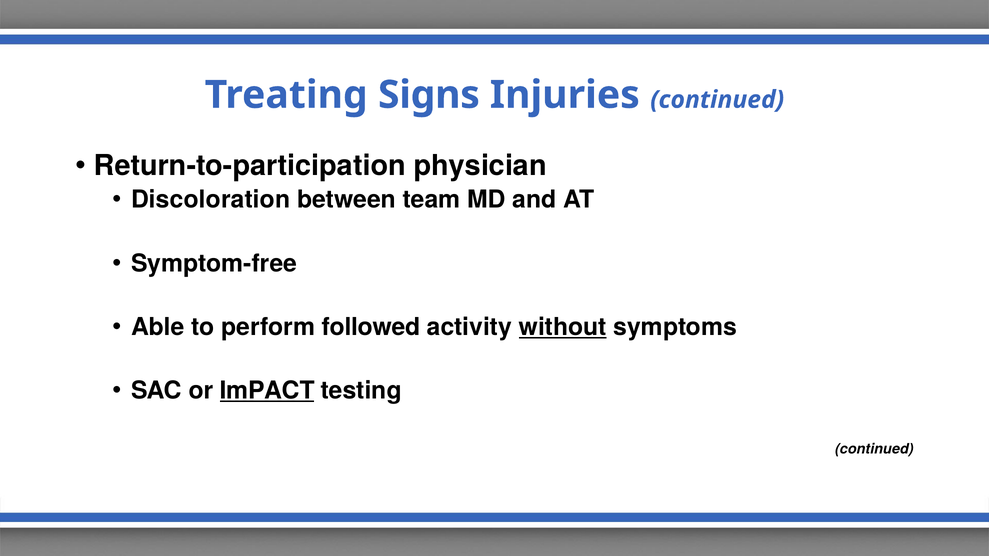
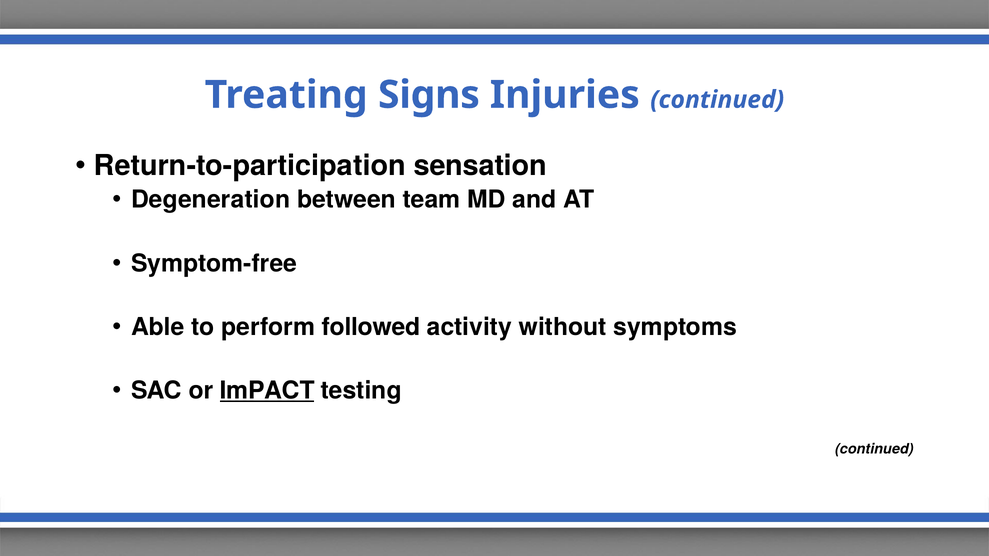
physician: physician -> sensation (480, 166)
Discoloration: Discoloration -> Degeneration (211, 200)
without underline: present -> none (563, 327)
